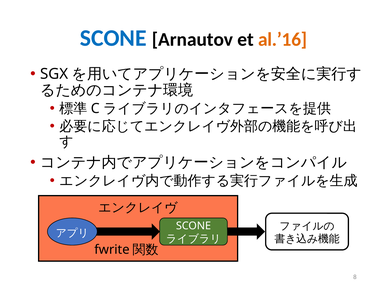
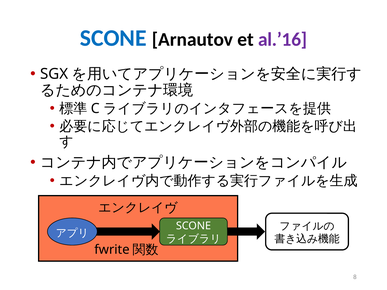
al.’16 colour: orange -> purple (283, 40)
